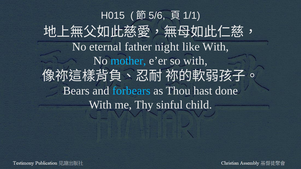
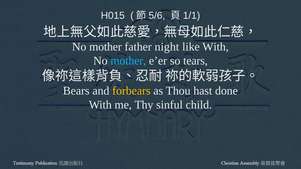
eternal: eternal -> mother (106, 47)
so with: with -> tears (195, 61)
forbears colour: light blue -> yellow (131, 91)
